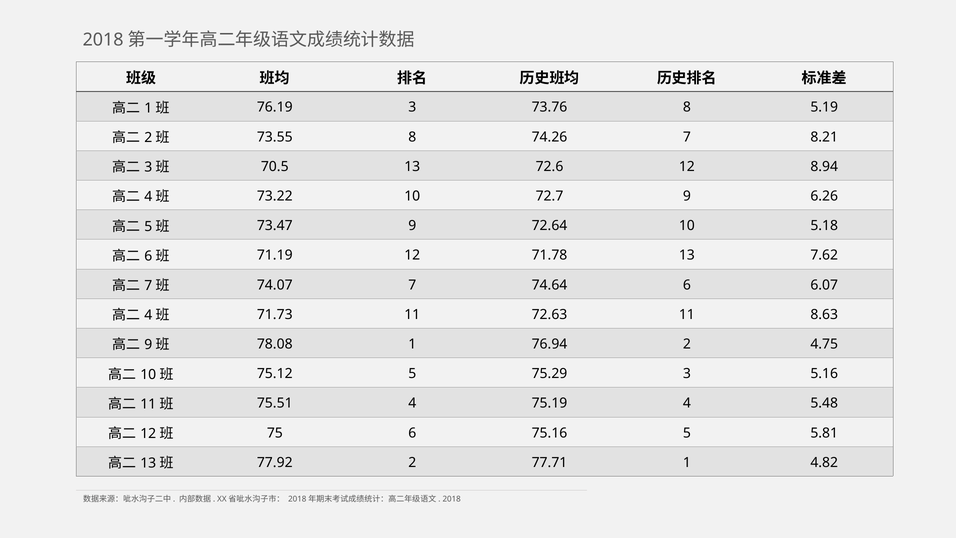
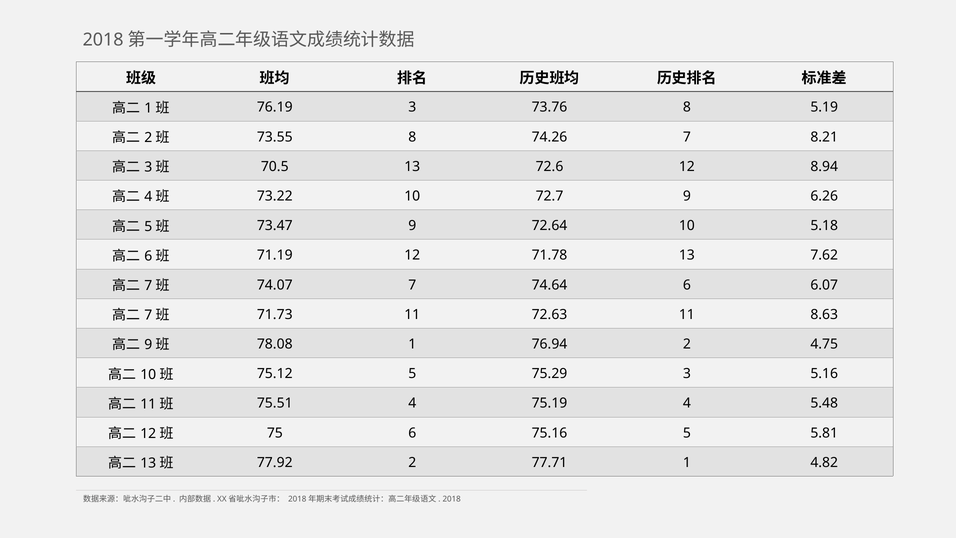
4: 4 -> 7 (148, 315)
